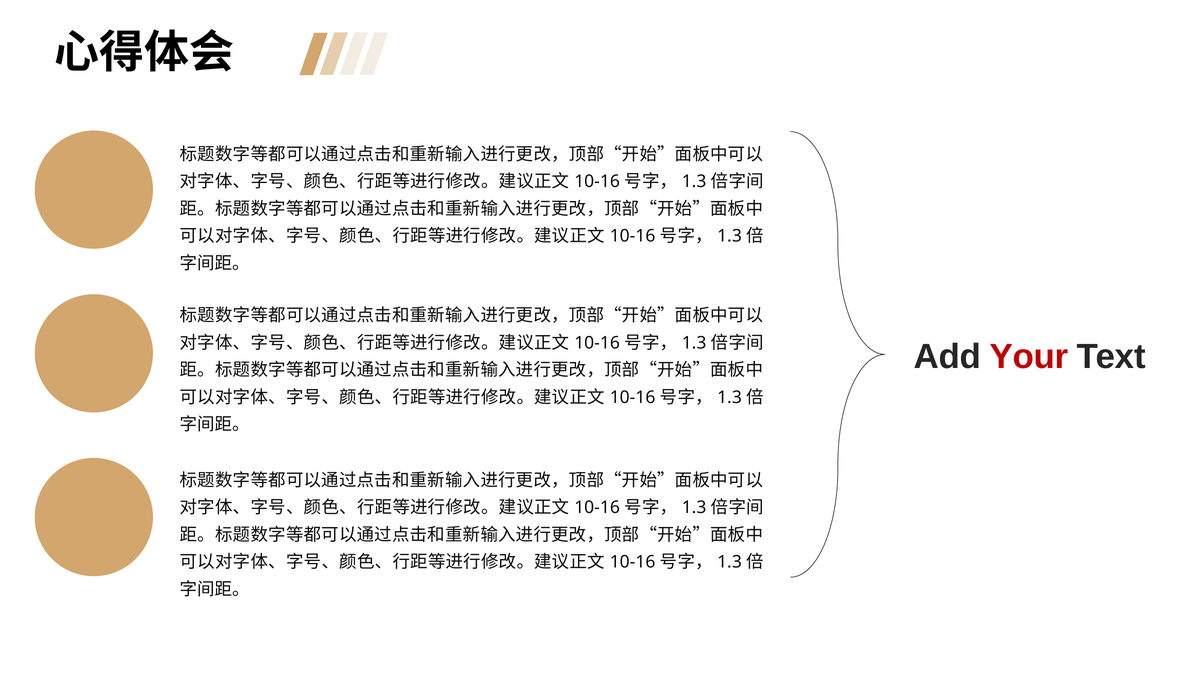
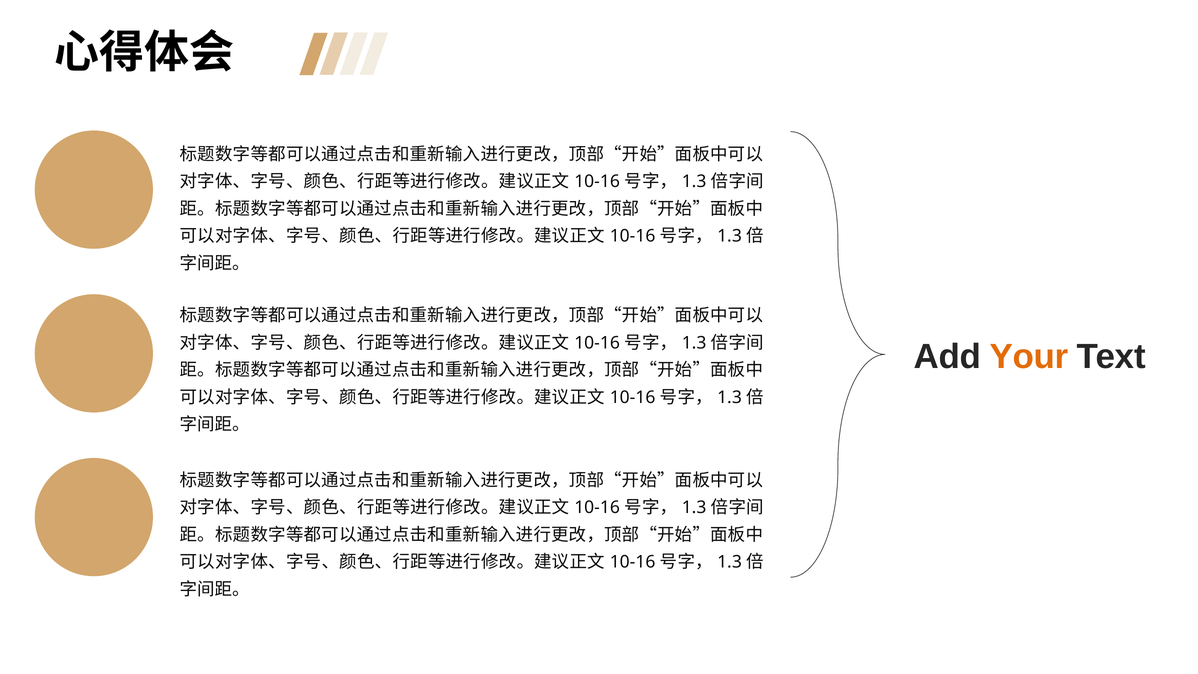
Your colour: red -> orange (1029, 356)
